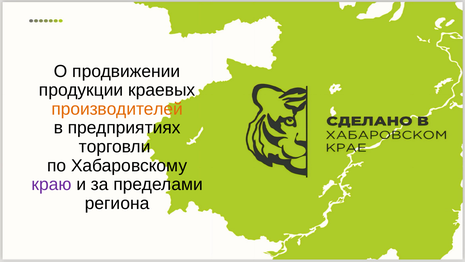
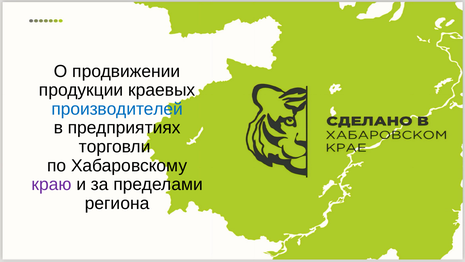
производителей colour: orange -> blue (117, 109)
